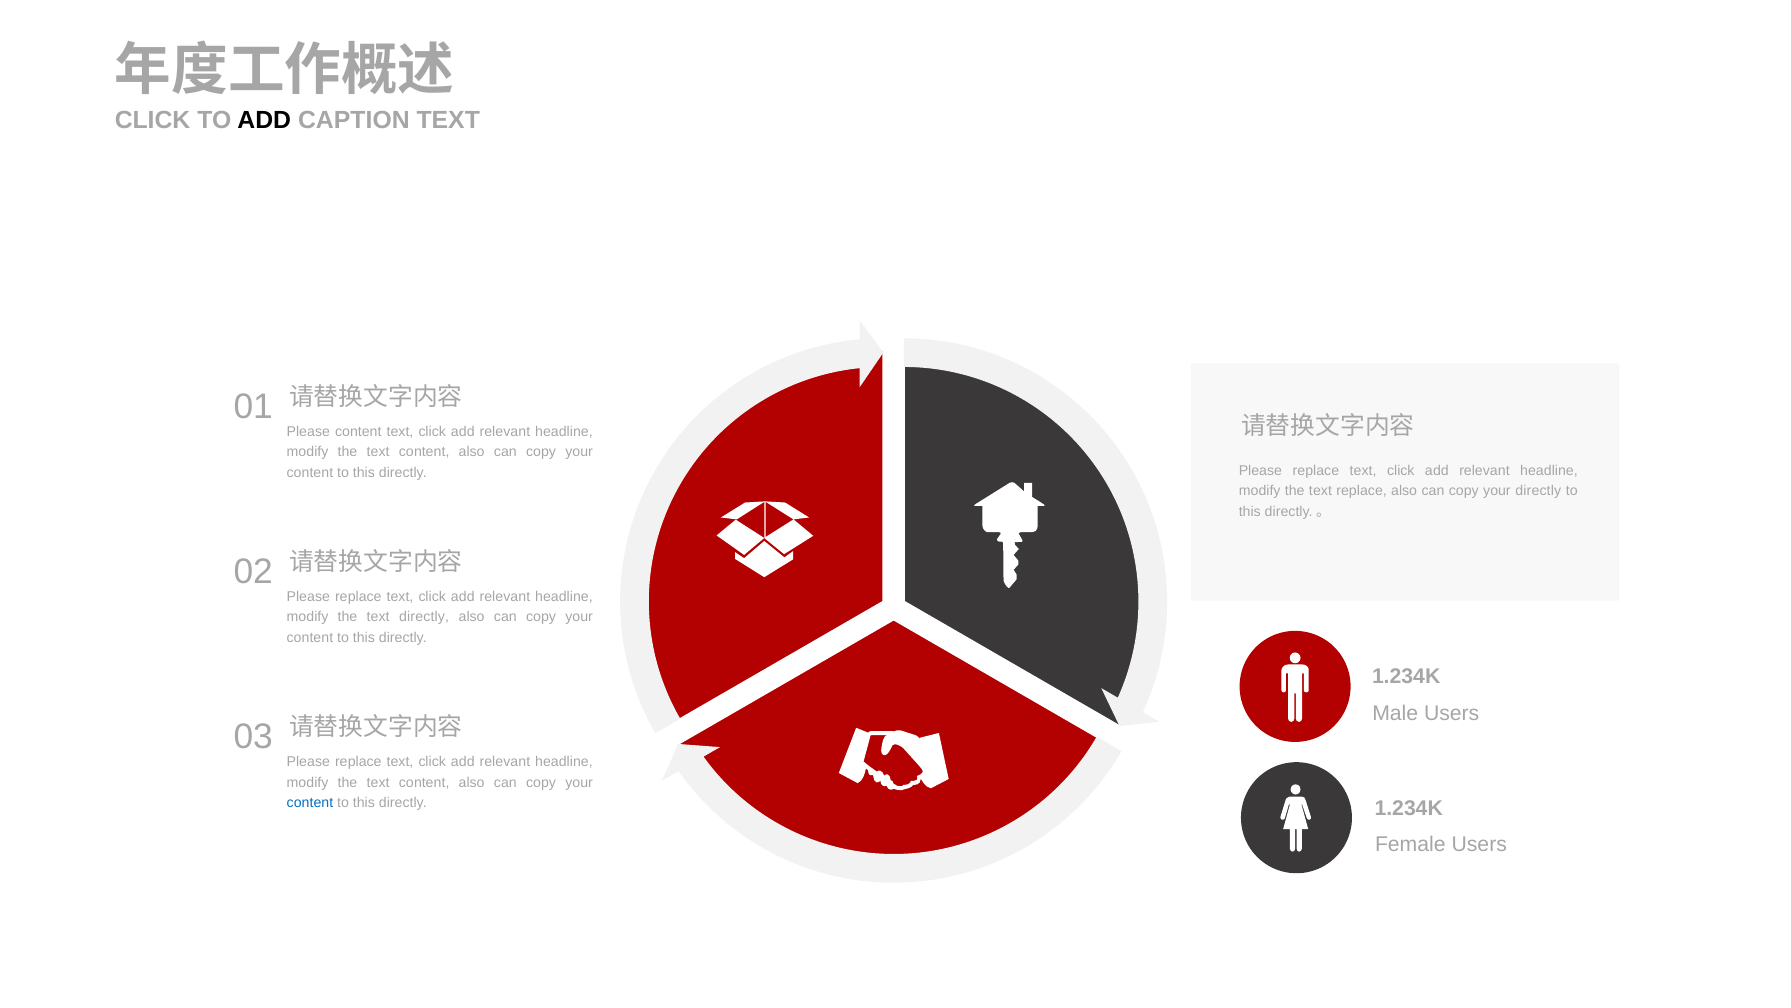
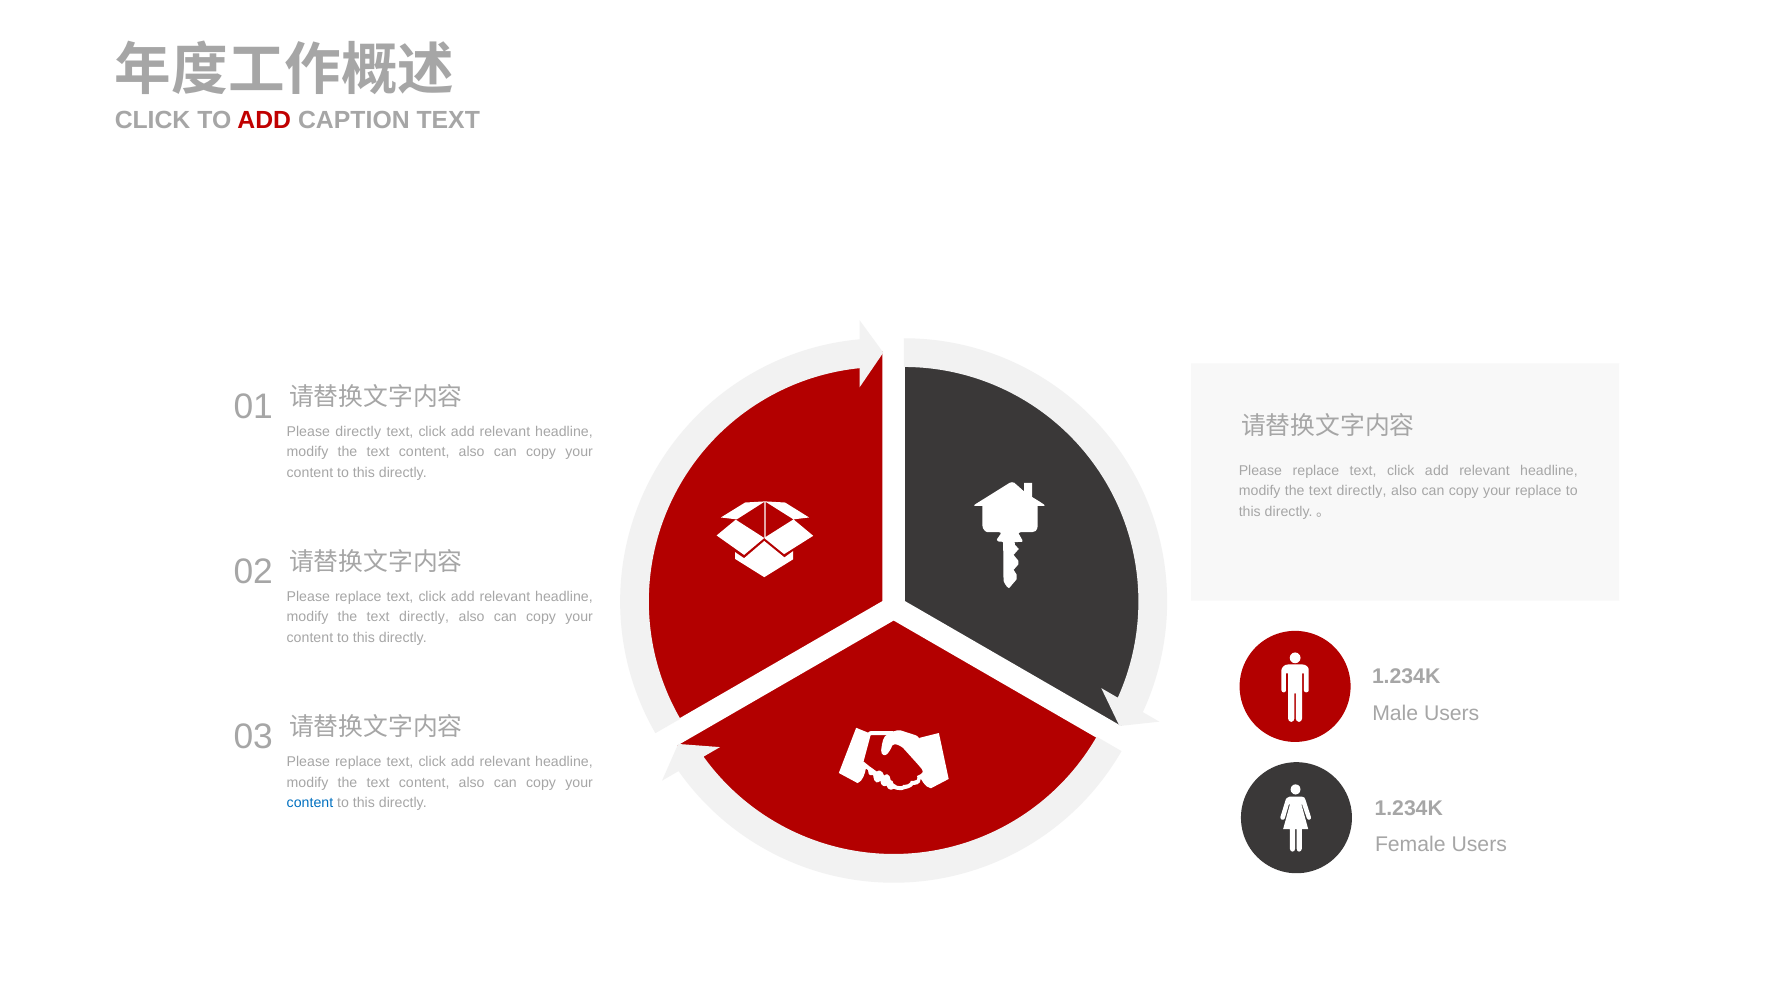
ADD colour: black -> red (264, 120)
Please content: content -> directly (358, 431)
replace: replace -> directly (1362, 491)
your directly: directly -> replace (1538, 491)
